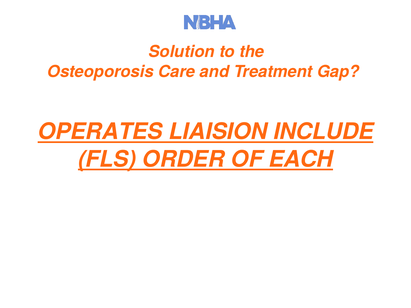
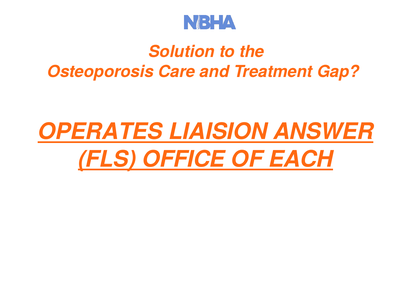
INCLUDE: INCLUDE -> ANSWER (324, 132)
ORDER: ORDER -> OFFICE (184, 159)
